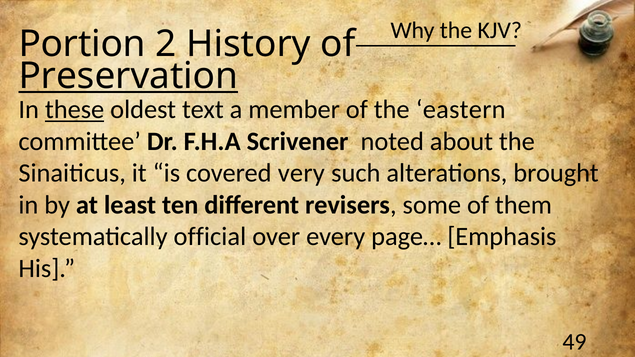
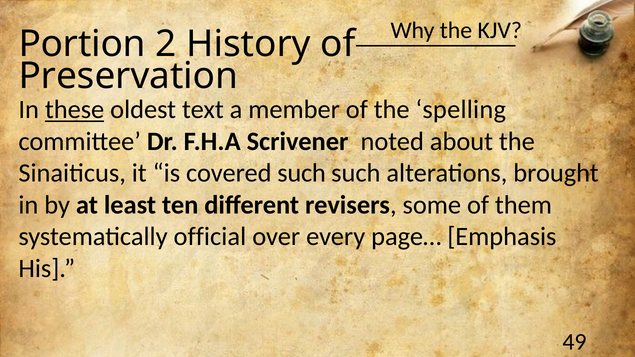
Preservation underline: present -> none (128, 76)
eastern: eastern -> spelling (461, 110)
covered very: very -> such (302, 173)
